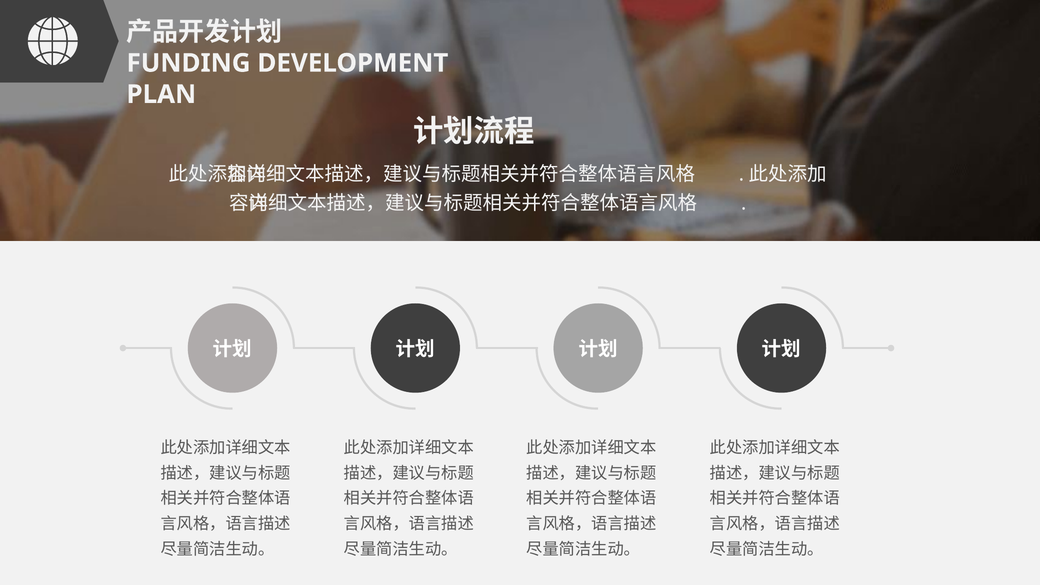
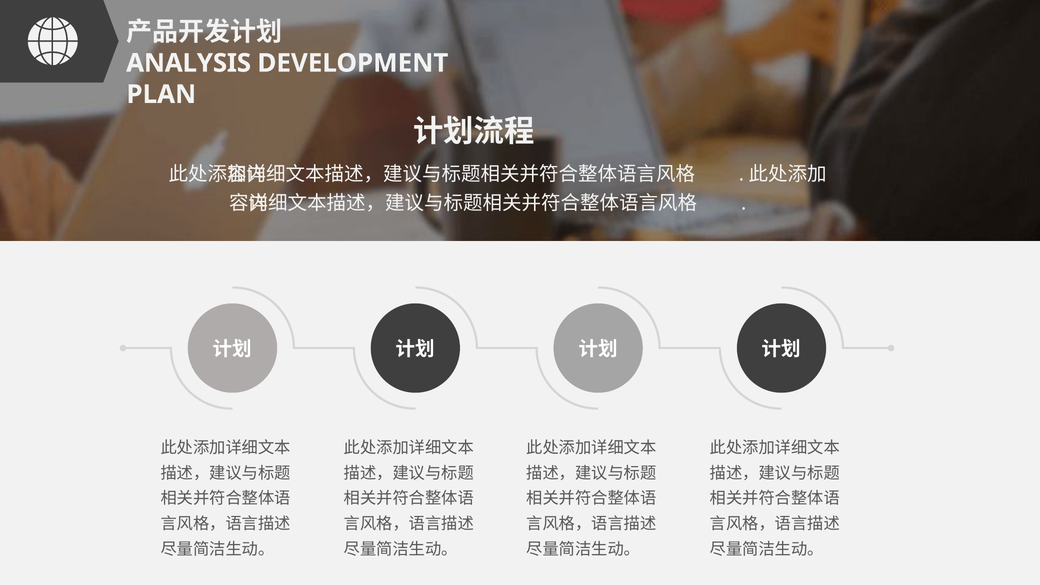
FUNDING: FUNDING -> ANALYSIS (189, 63)
